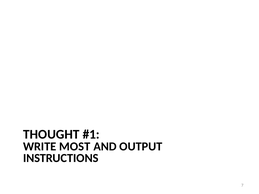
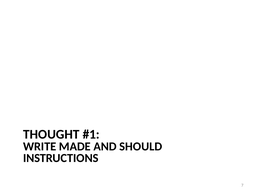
MOST: MOST -> MADE (75, 147)
OUTPUT: OUTPUT -> SHOULD (141, 147)
